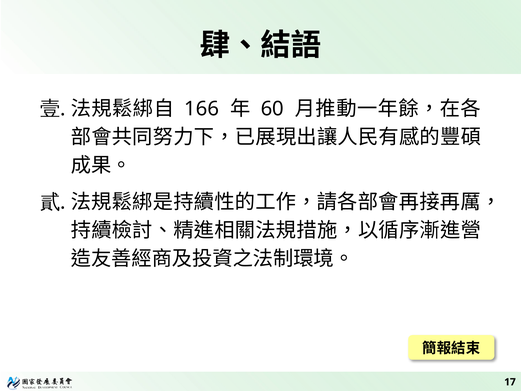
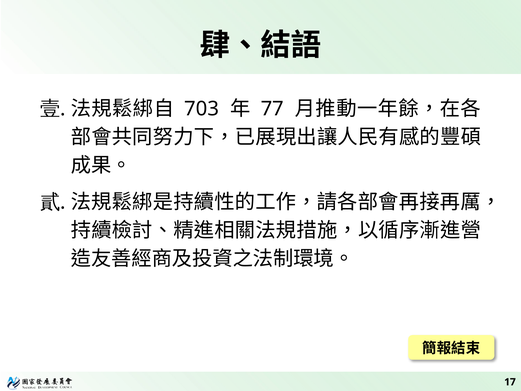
166: 166 -> 703 (202, 109)
60: 60 -> 77 (272, 109)
